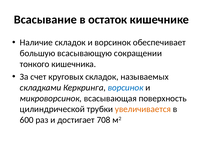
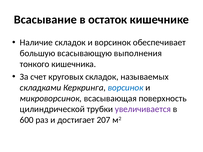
сокращении: сокращении -> выполнения (138, 53)
увеличивается colour: orange -> purple (143, 109)
708: 708 -> 207 (104, 120)
